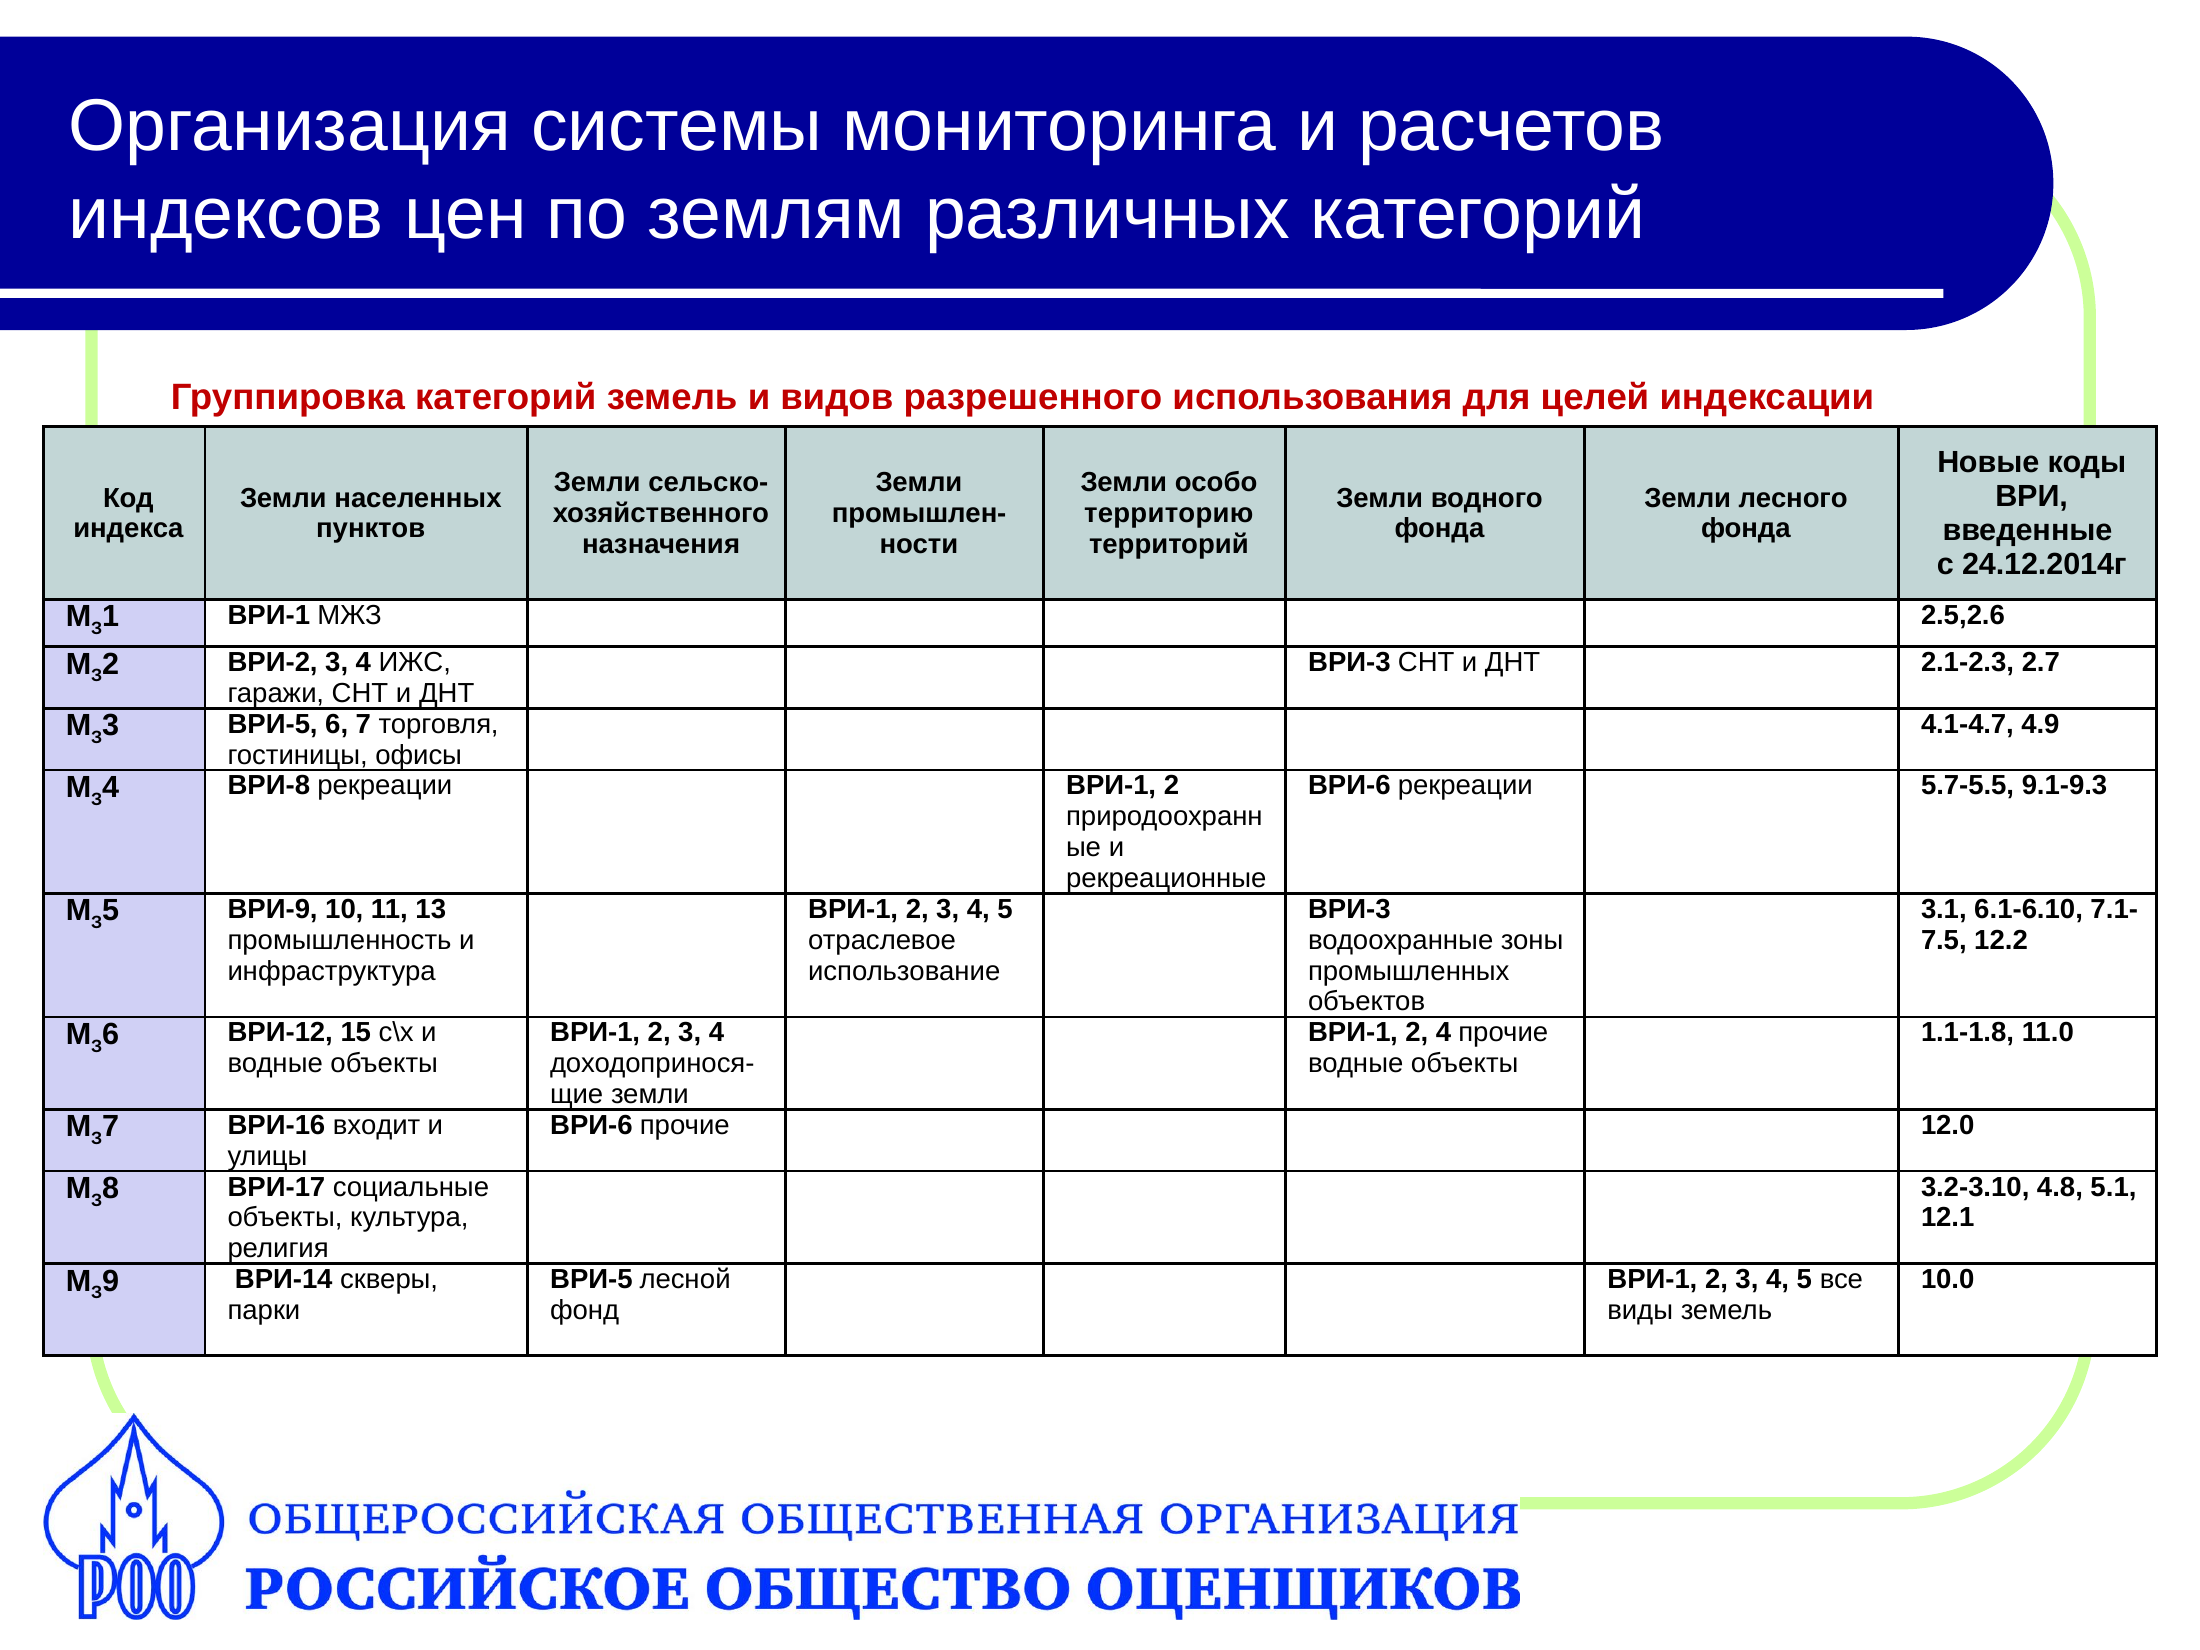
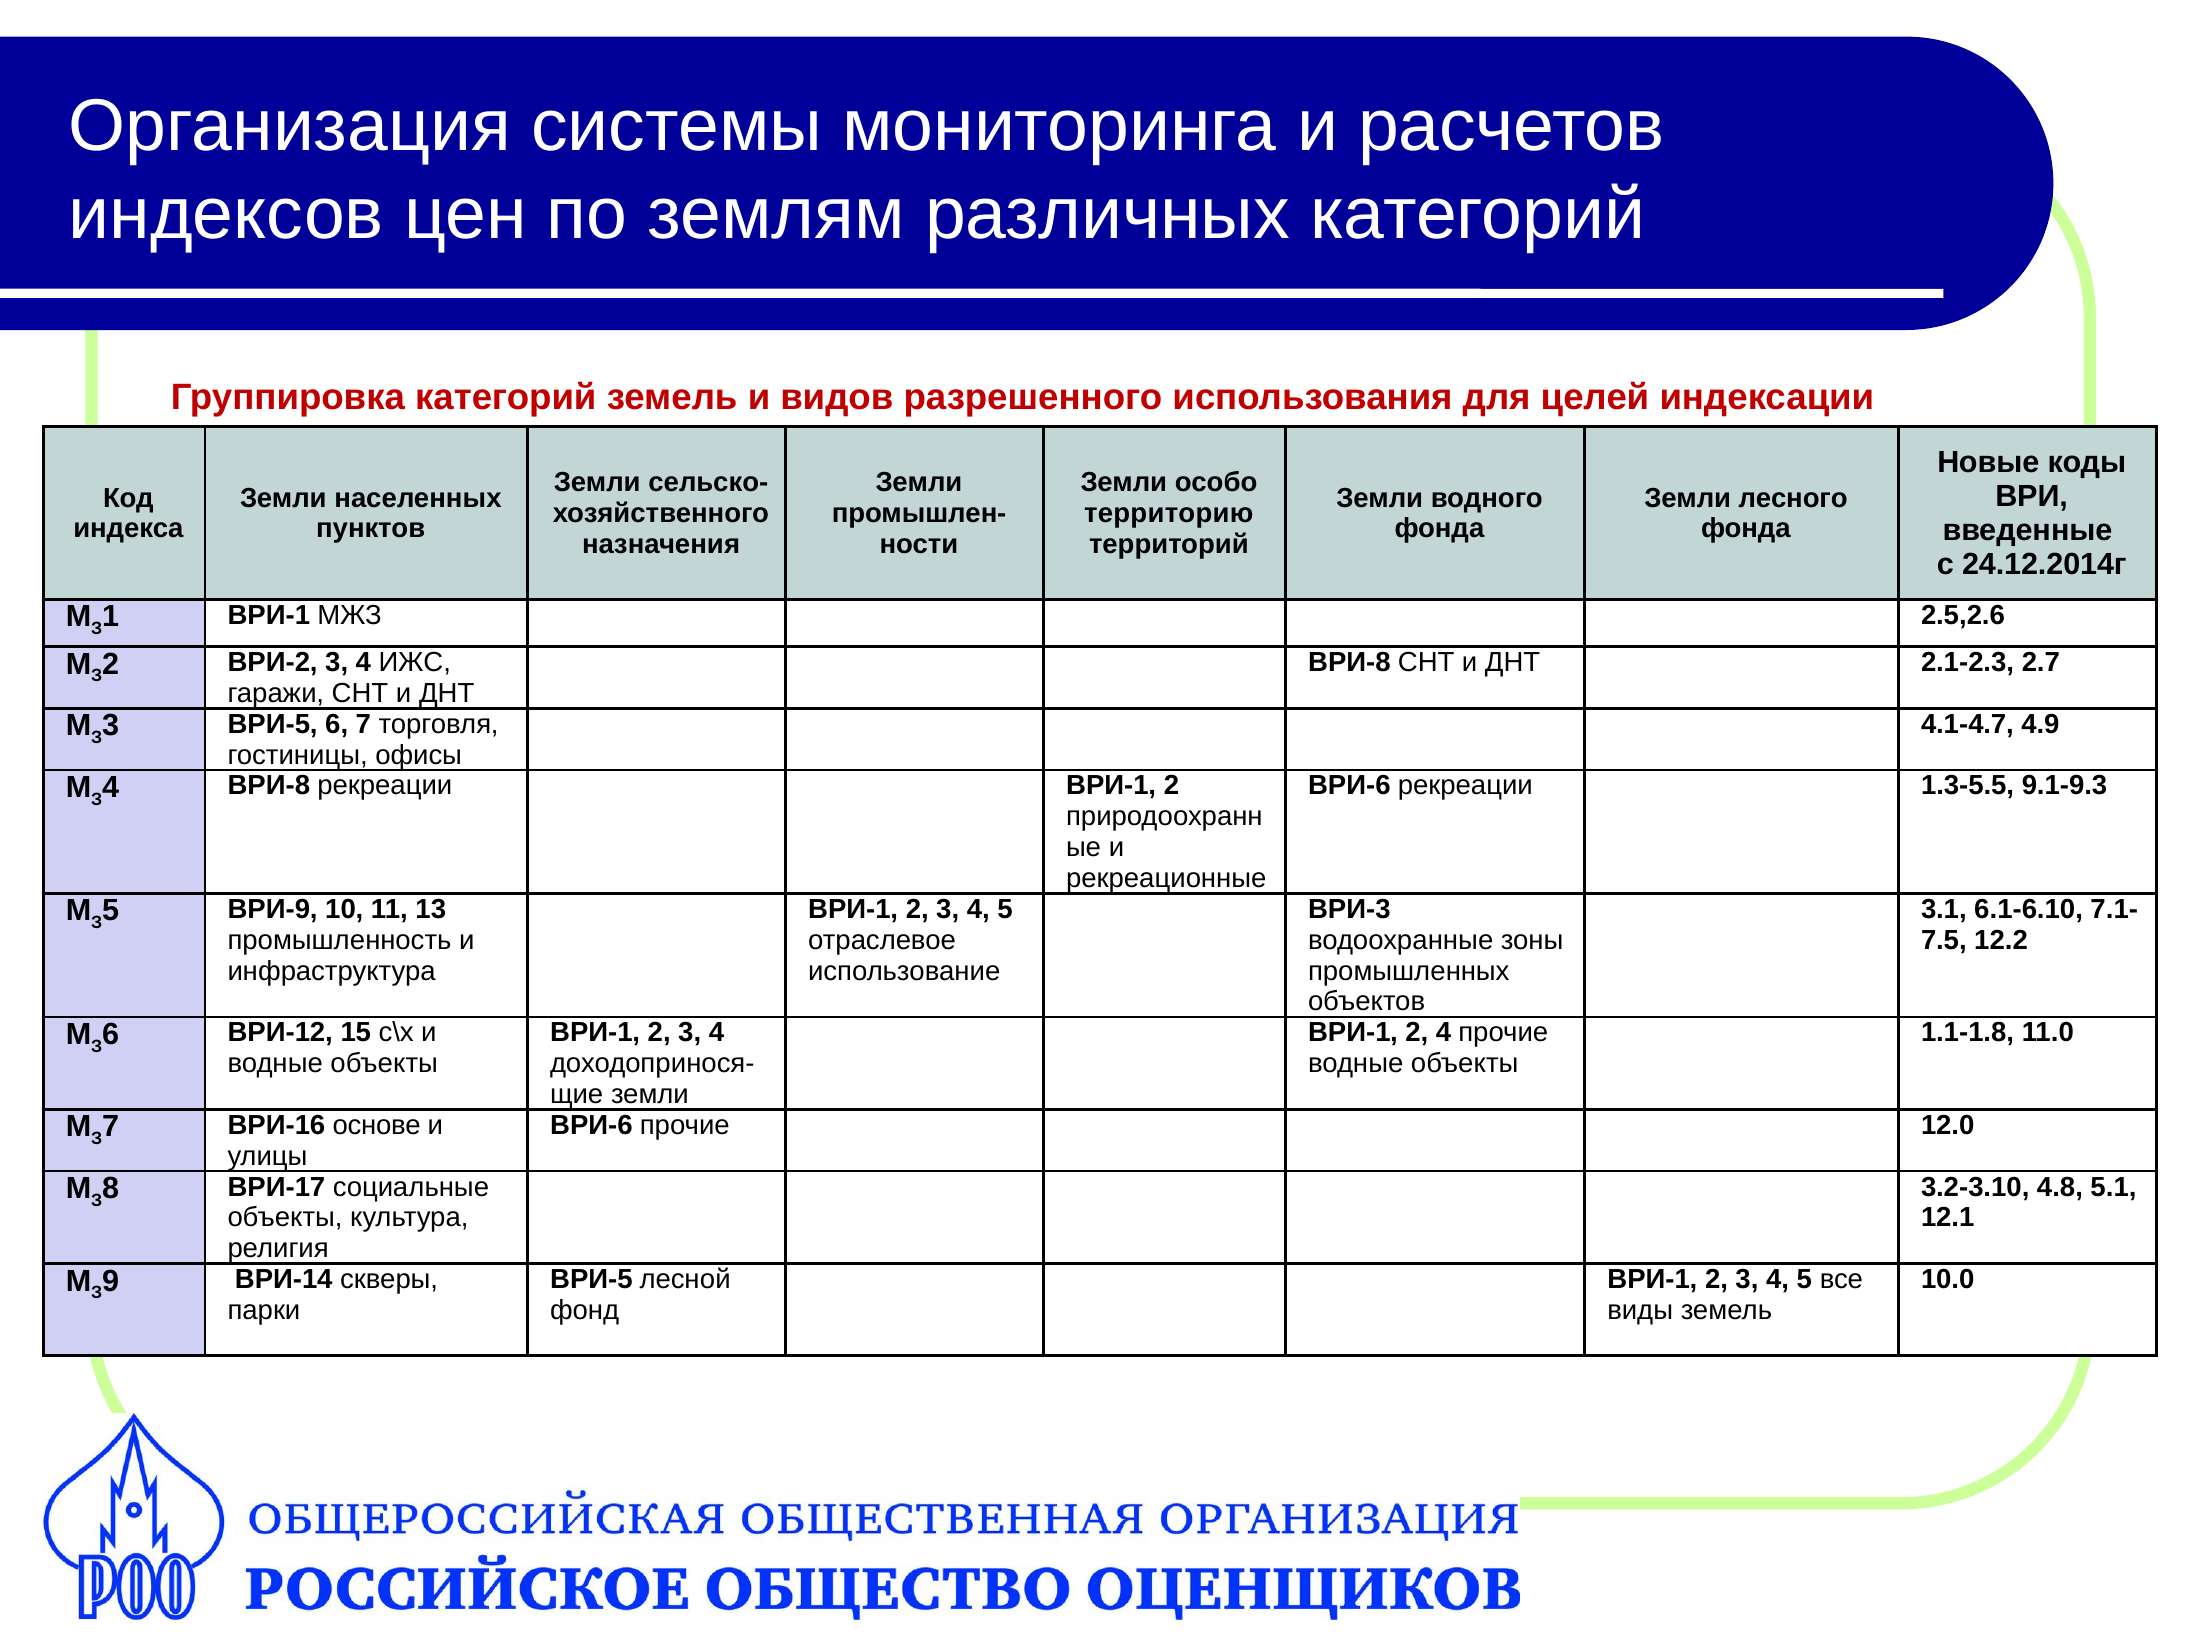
ВРИ-3: ВРИ-3 -> ВРИ-8 (1349, 662)
5.7-5.5: 5.7-5.5 -> 1.3-5.5 (1968, 786)
входит: входит -> основе (377, 1125)
